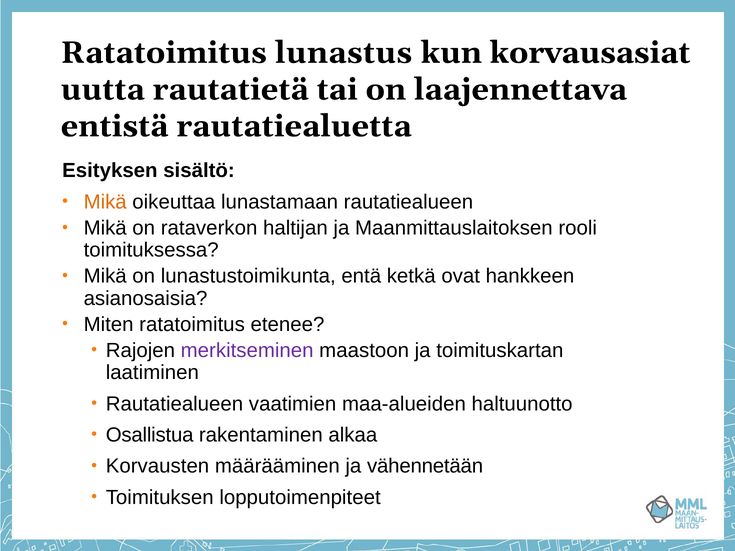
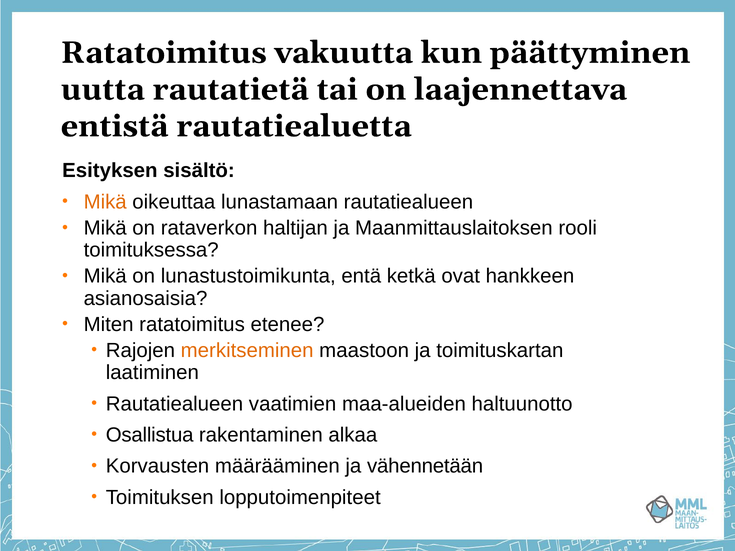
lunastus: lunastus -> vakuutta (344, 53)
korvausasiat: korvausasiat -> päättyminen (590, 53)
merkitseminen colour: purple -> orange (247, 351)
